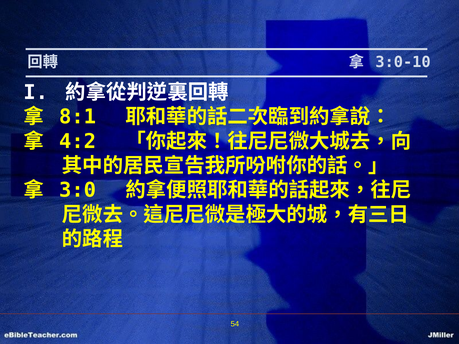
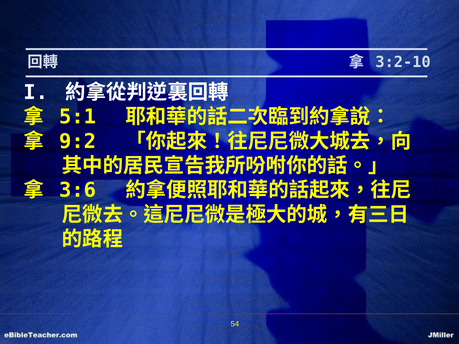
3:0-10: 3:0-10 -> 3:2-10 (403, 62)
8:1: 8:1 -> 5:1 (78, 117)
4:2: 4:2 -> 9:2 (78, 141)
3:0: 3:0 -> 3:6 (78, 190)
